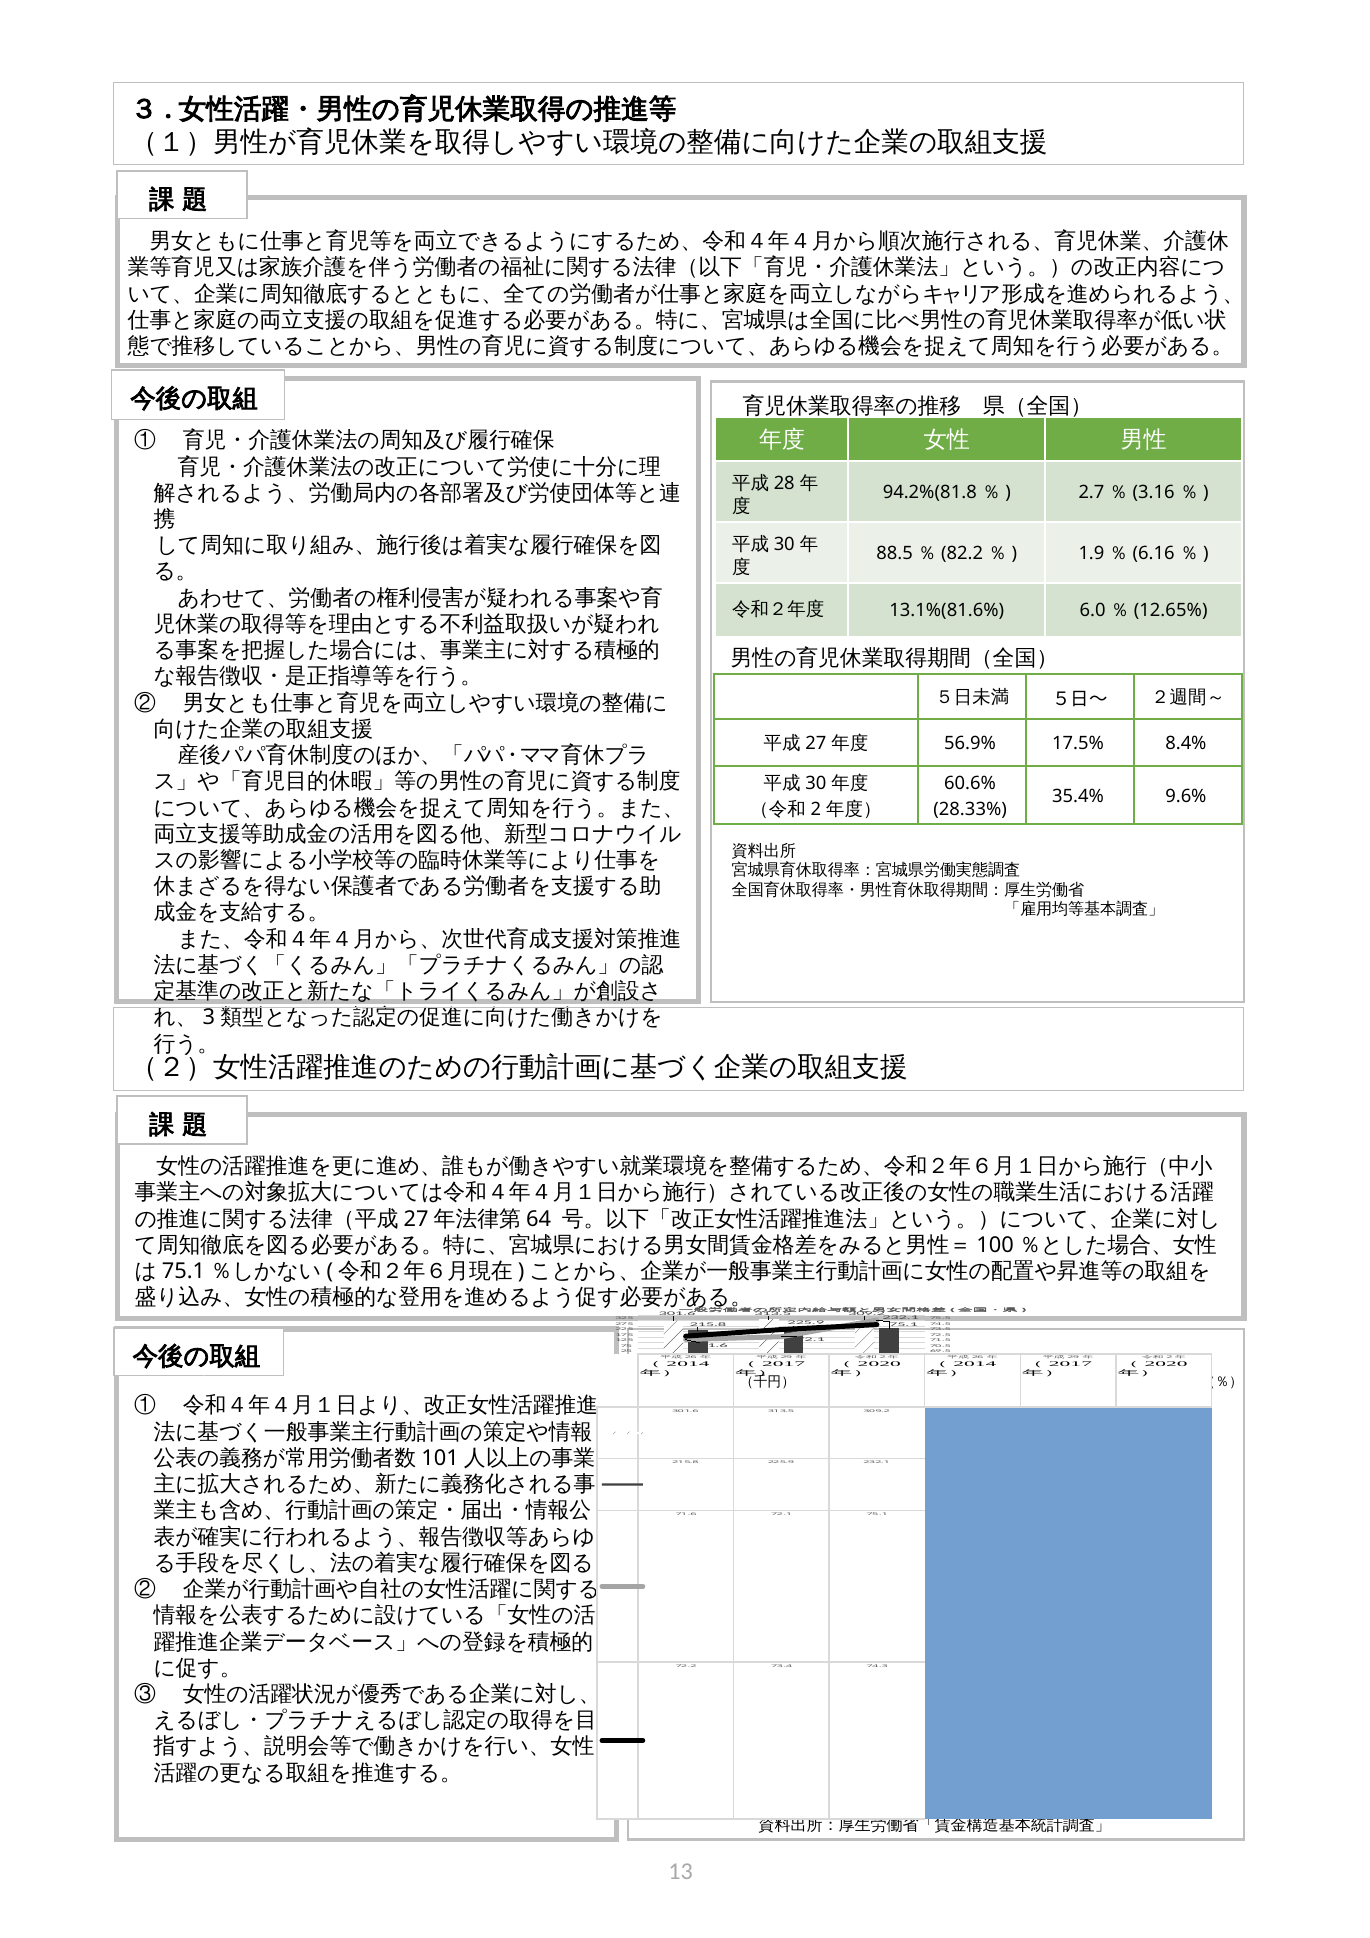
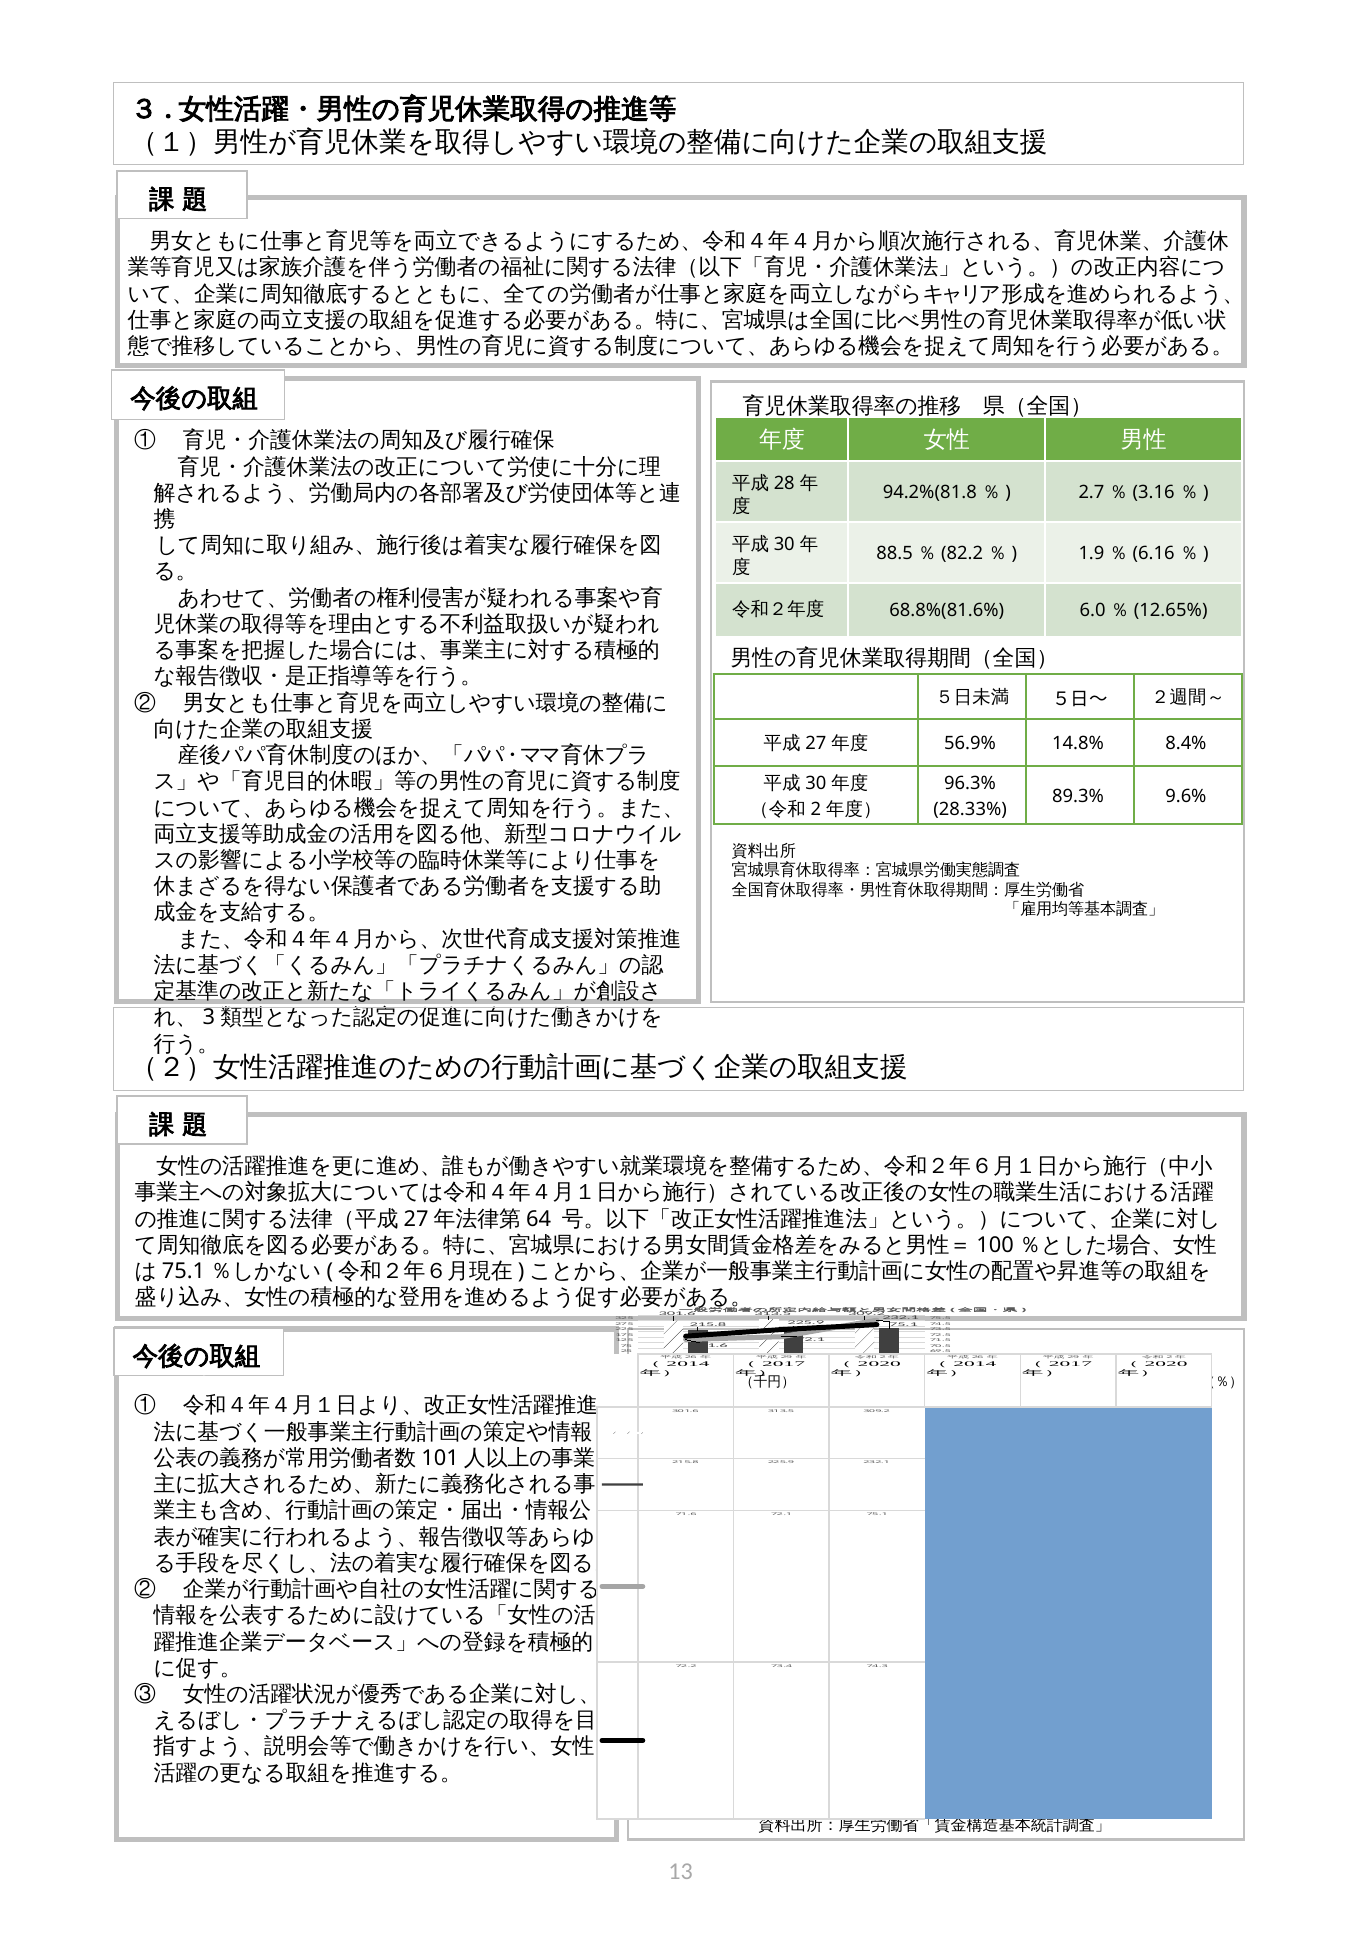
13.1%(81.6%: 13.1%(81.6% -> 68.8%(81.6% (947, 611)
17.5%: 17.5% -> 14.8% (1078, 744)
60.6%: 60.6% -> 96.3% (970, 783)
35.4%: 35.4% -> 89.3% (1078, 796)
